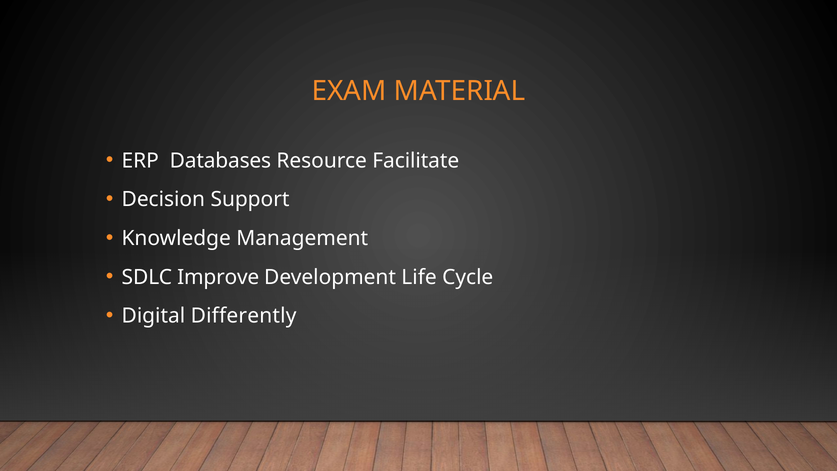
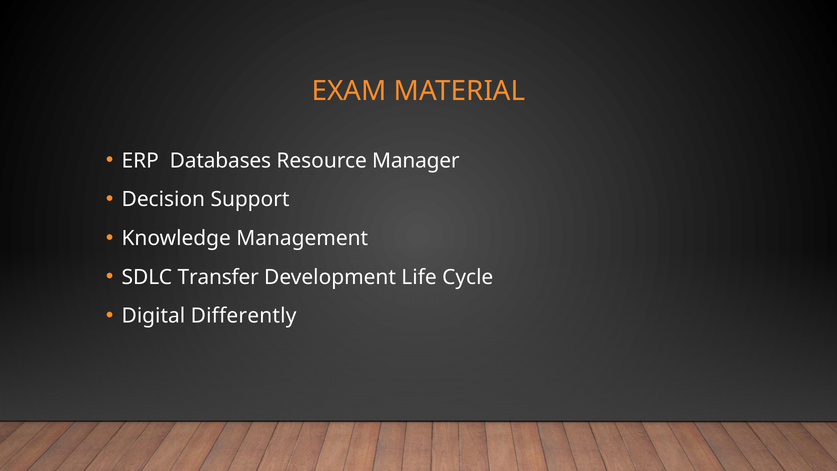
Facilitate: Facilitate -> Manager (416, 161)
Improve: Improve -> Transfer (218, 277)
